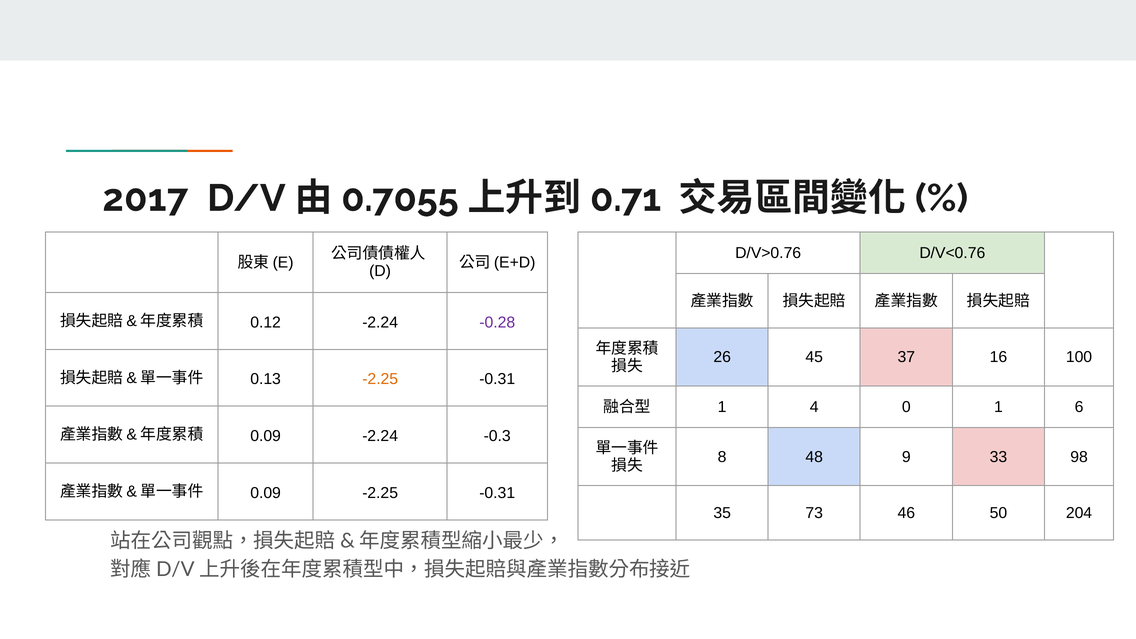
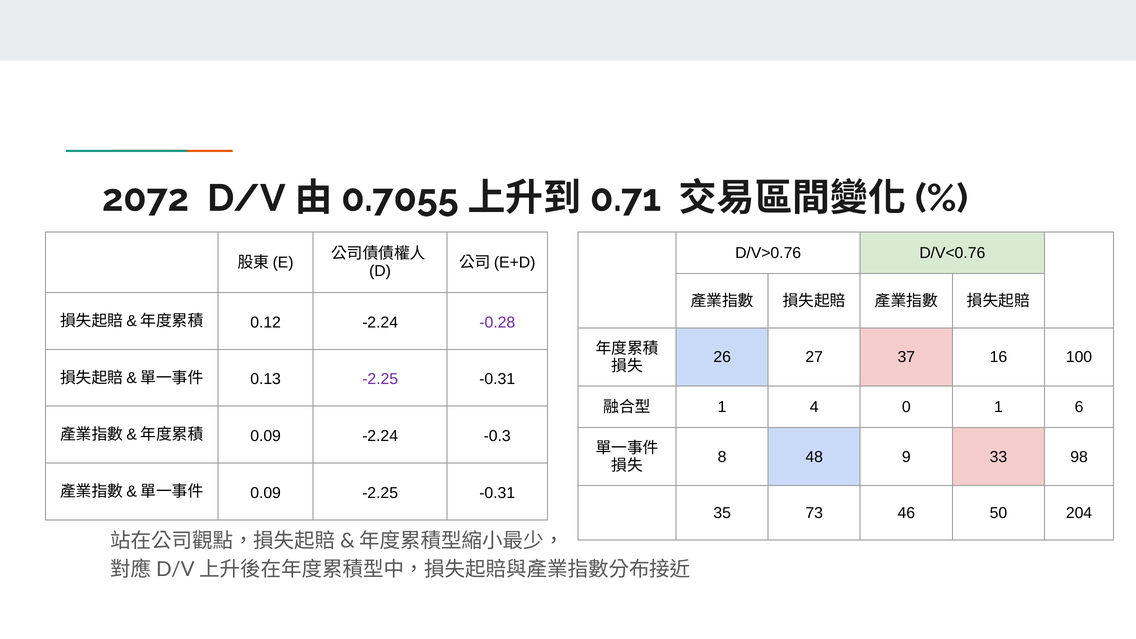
2017: 2017 -> 2072 (145, 198)
45: 45 -> 27 (814, 357)
-2.25 colour: orange -> purple (380, 379)
